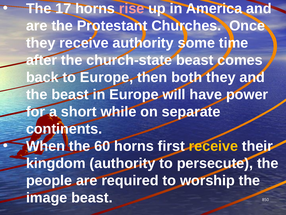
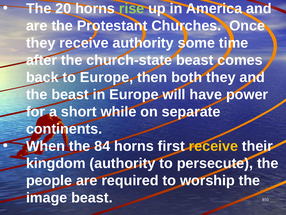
17: 17 -> 20 (63, 9)
rise colour: pink -> light green (132, 9)
60: 60 -> 84 (102, 146)
